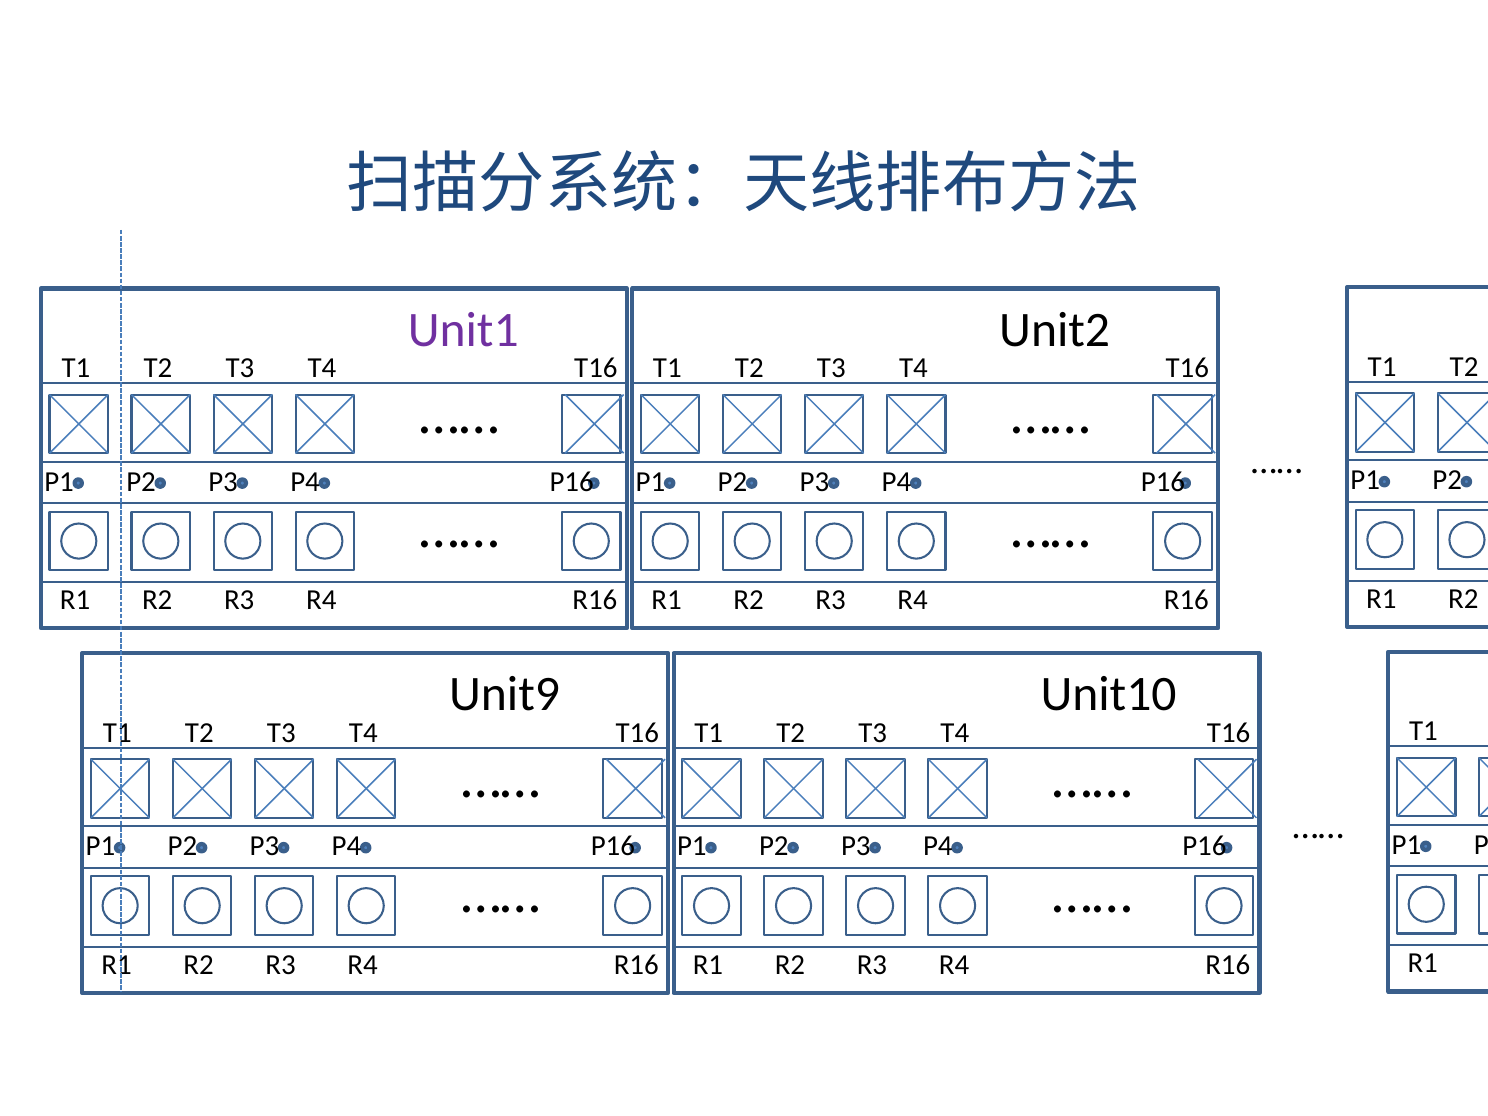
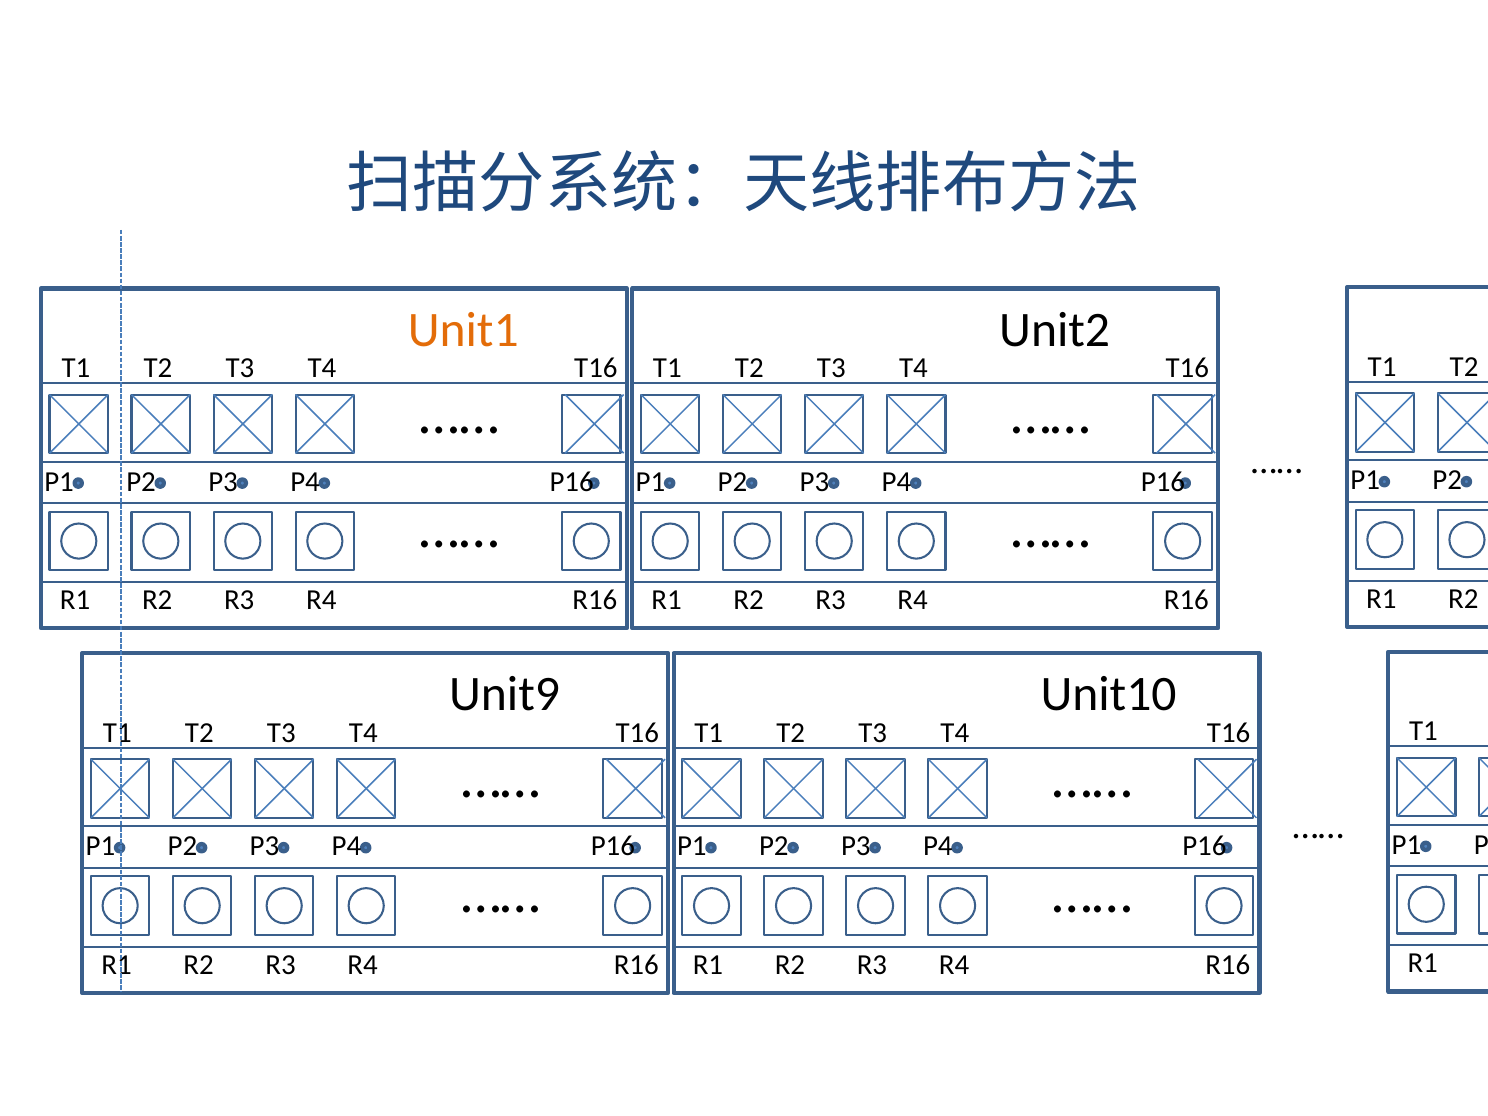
Unit1 colour: purple -> orange (463, 330)
